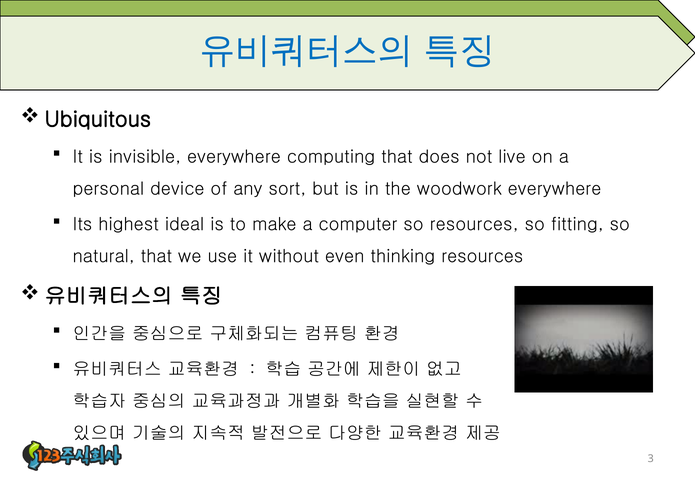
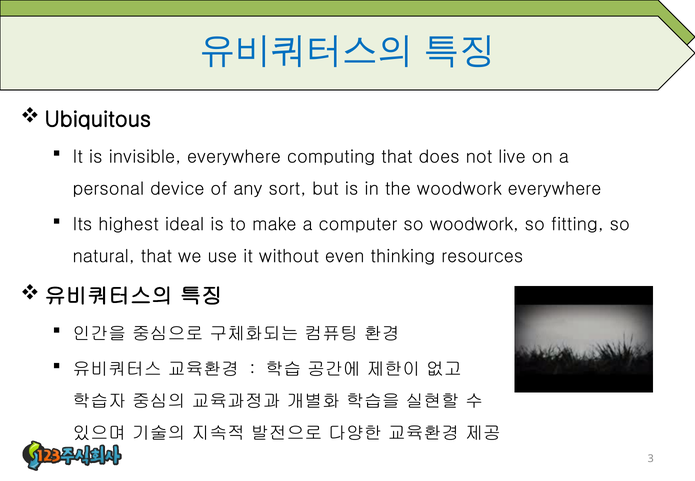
so resources: resources -> woodwork (474, 225)
